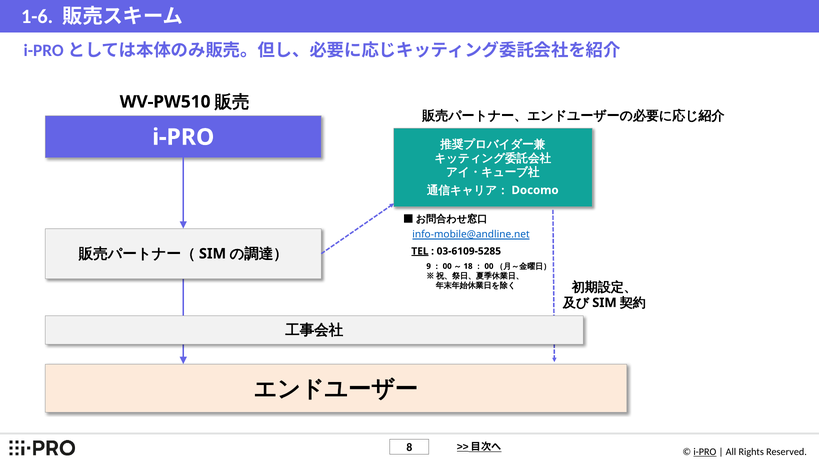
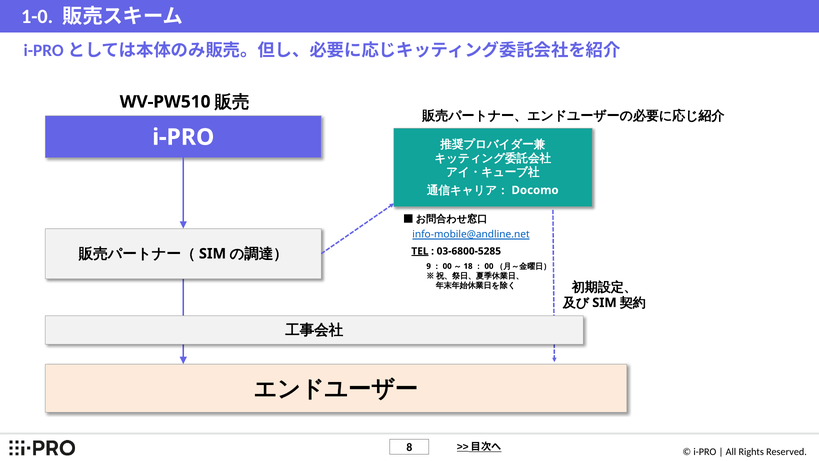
1-6: 1-6 -> 1-0 (37, 17)
03-6109-5285: 03-6109-5285 -> 03-6800-5285 (469, 251)
i-PRO underline: present -> none (705, 451)
